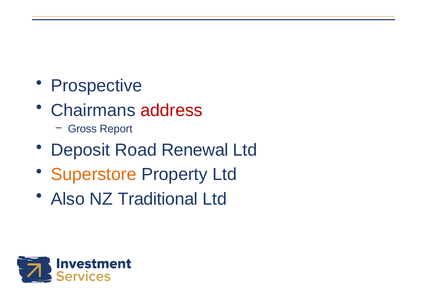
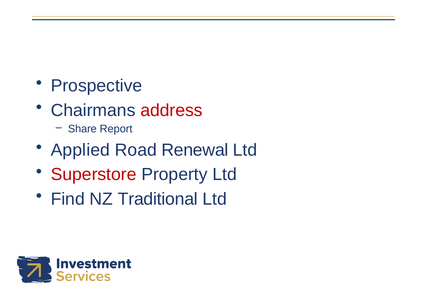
Gross: Gross -> Share (82, 129)
Deposit: Deposit -> Applied (80, 150)
Superstore colour: orange -> red (94, 175)
Also: Also -> Find (68, 199)
